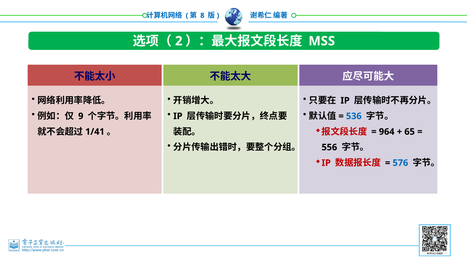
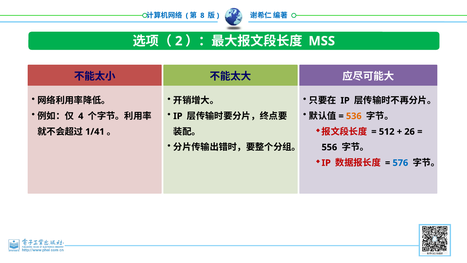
9: 9 -> 4 (81, 116)
536 colour: blue -> orange (354, 116)
964: 964 -> 512 (387, 132)
65: 65 -> 26 (410, 132)
